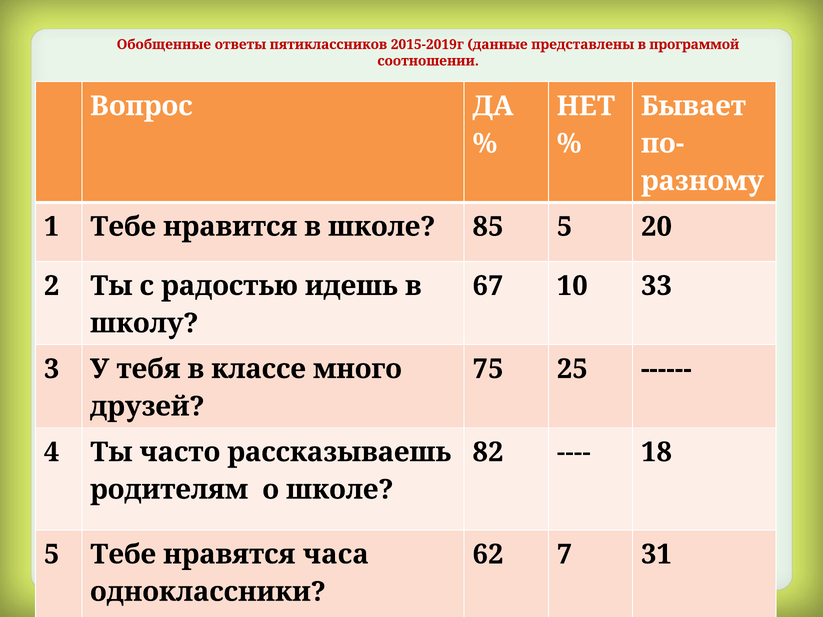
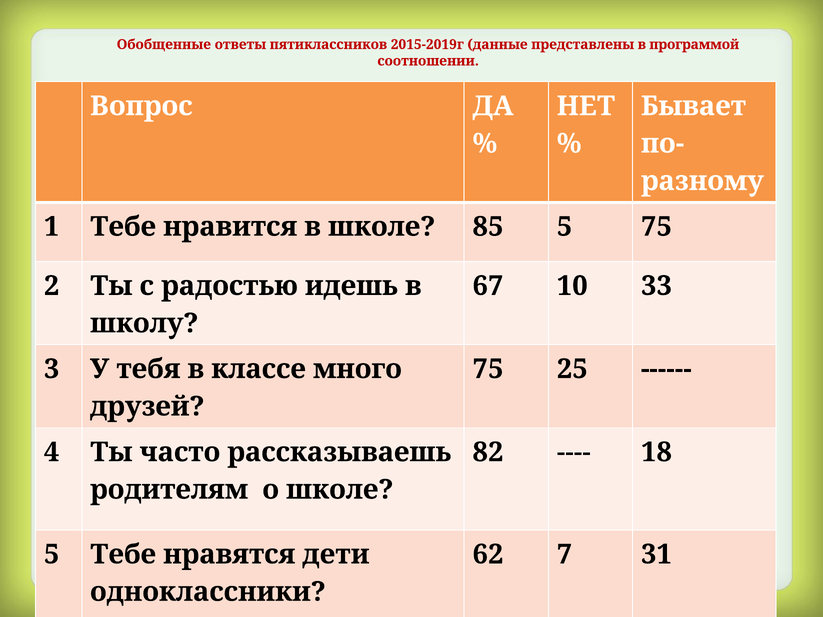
5 20: 20 -> 75 (656, 227)
часа: часа -> дети (336, 555)
